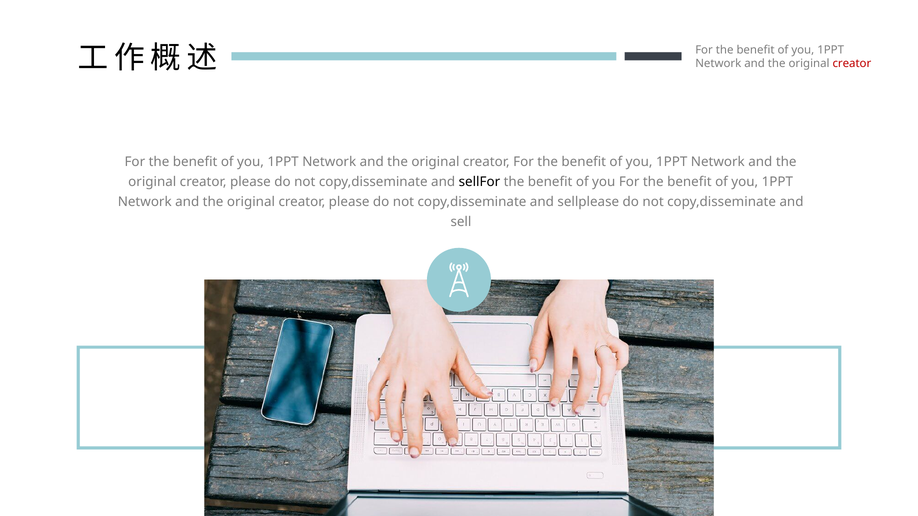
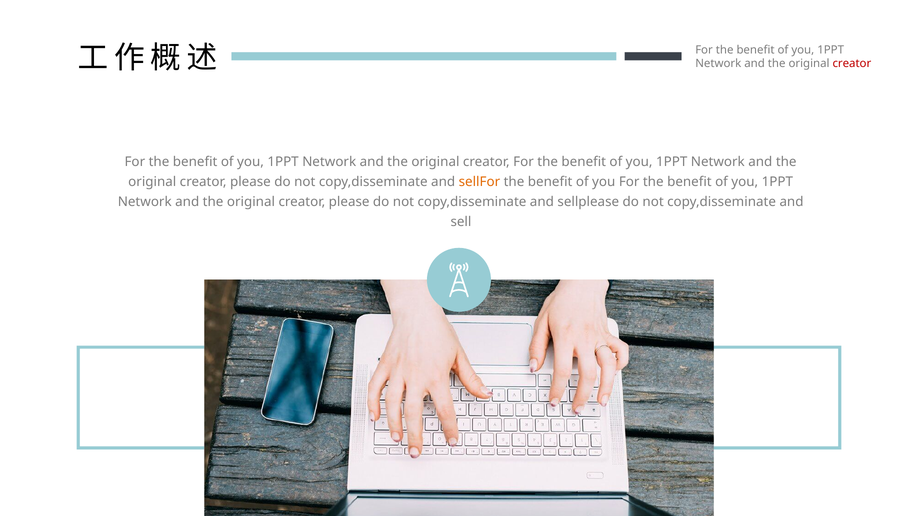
sellFor colour: black -> orange (479, 182)
